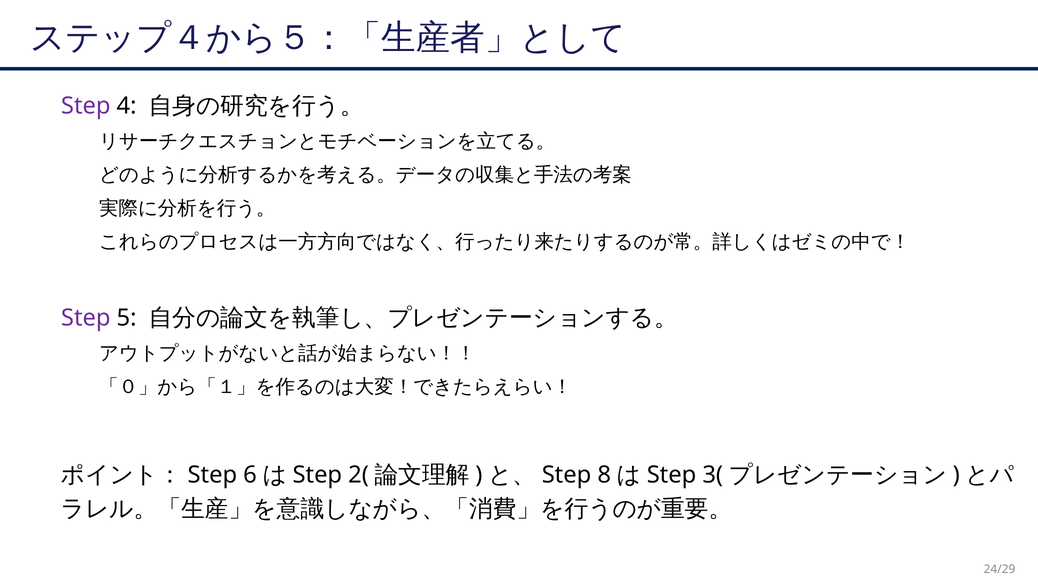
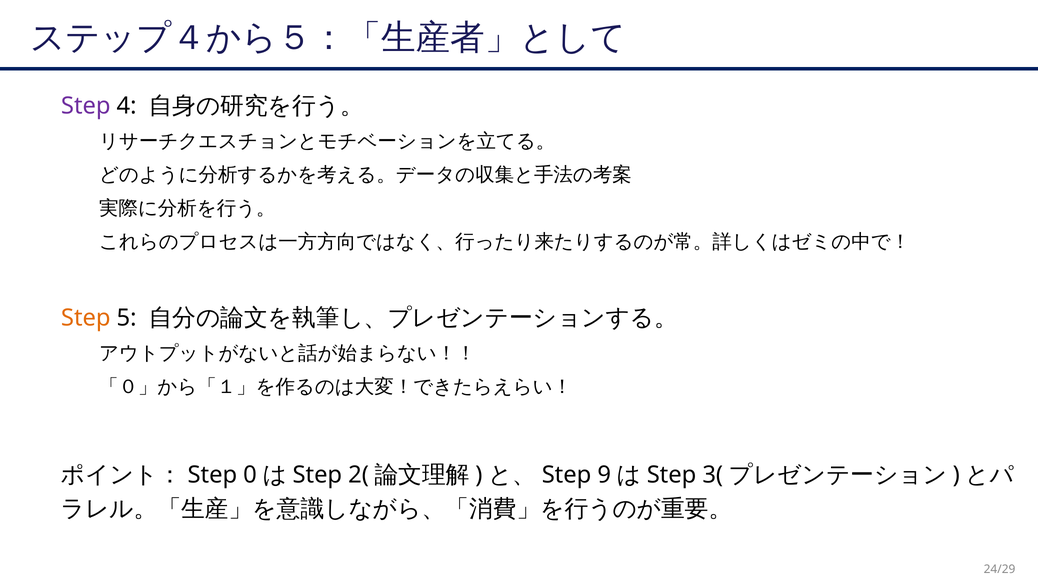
Step colour: purple -> orange (86, 318)
6: 6 -> 0 (250, 475)
8: 8 -> 9 (604, 475)
